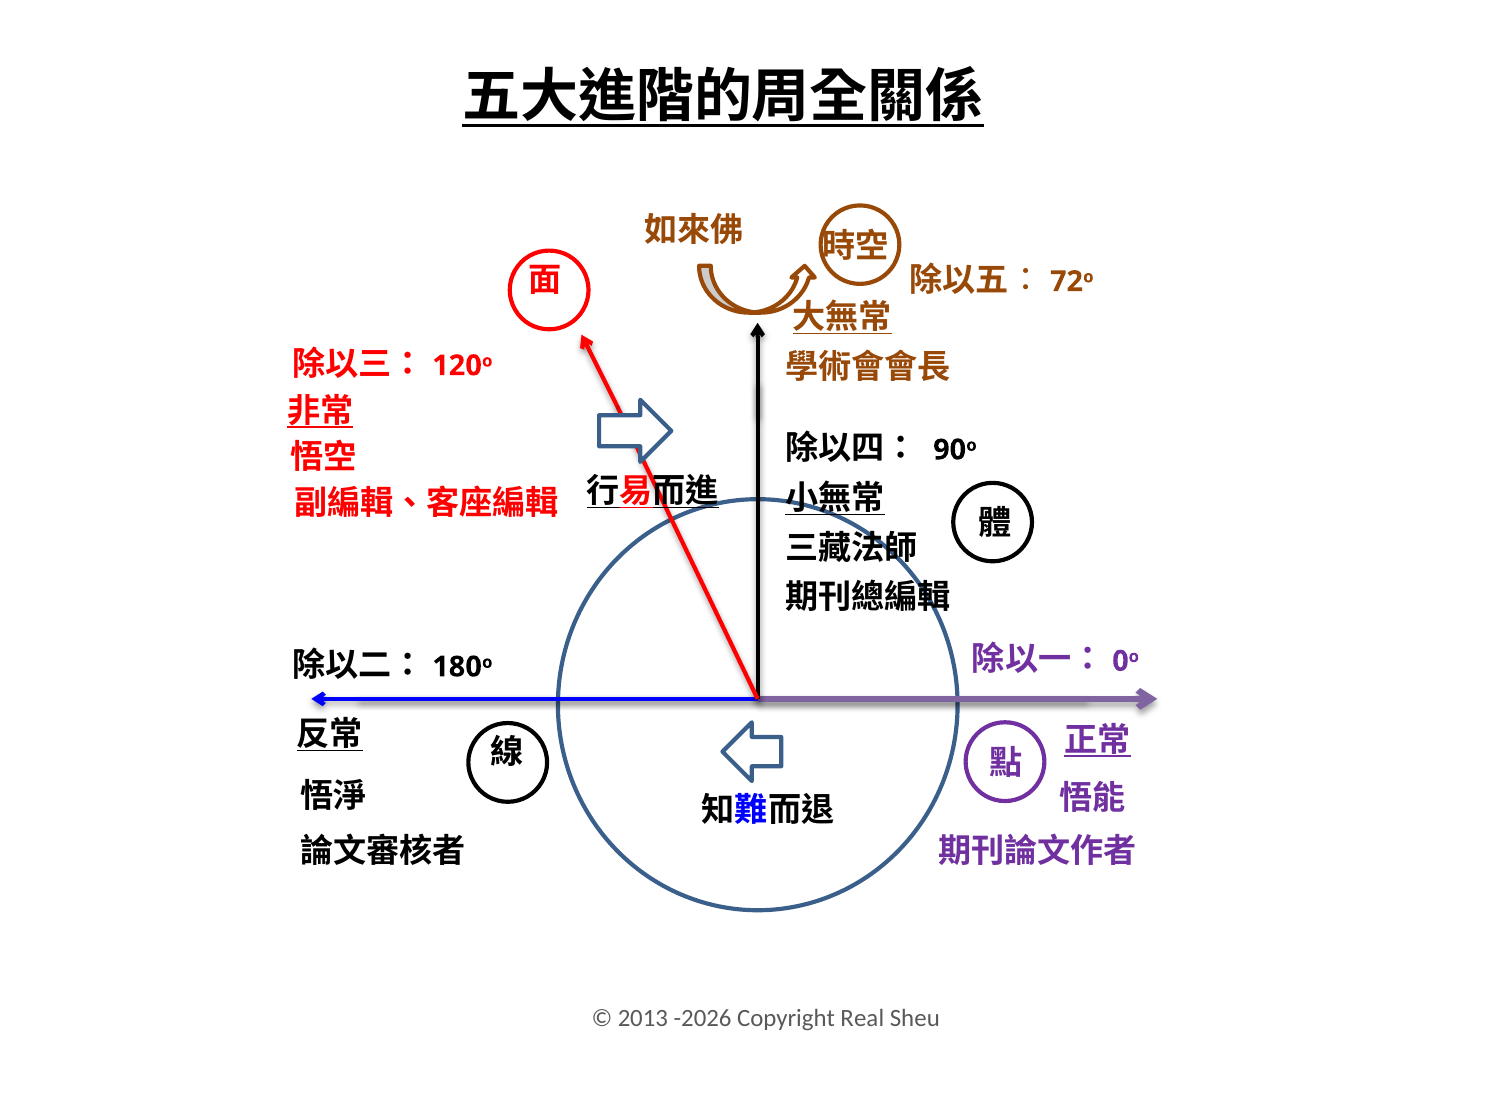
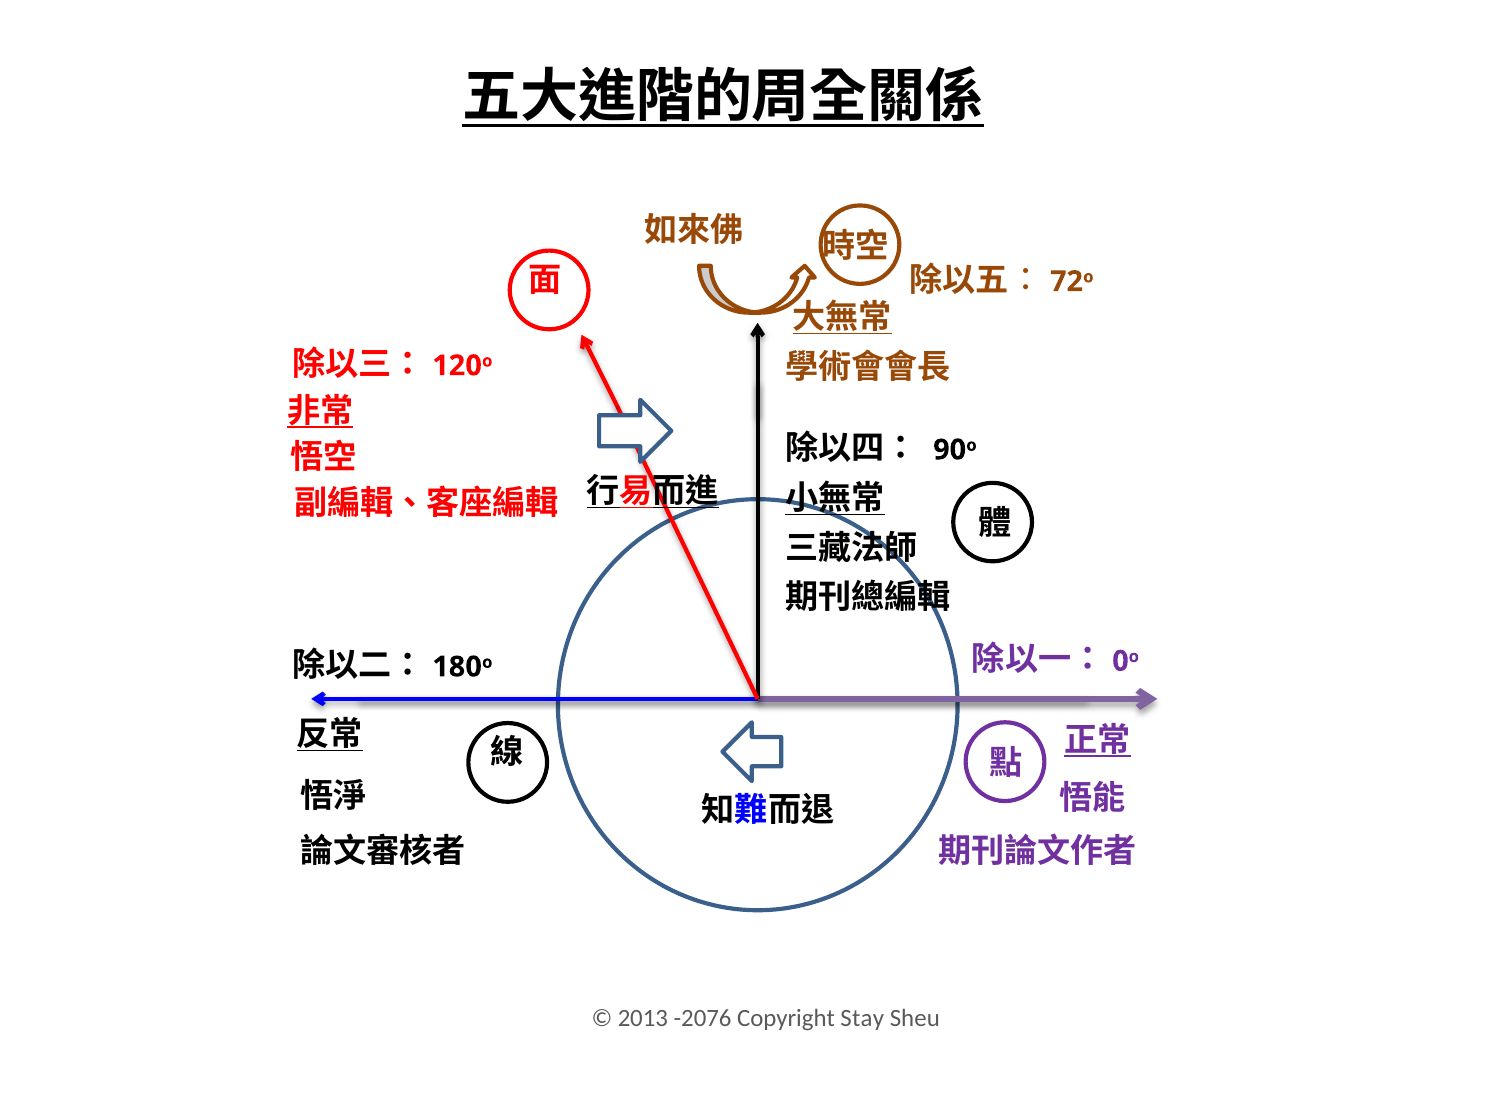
-2026: -2026 -> -2076 (703, 1019)
Real: Real -> Stay (862, 1019)
